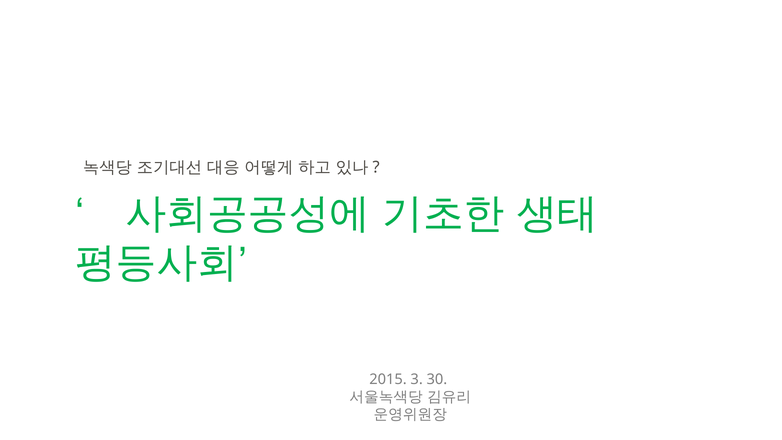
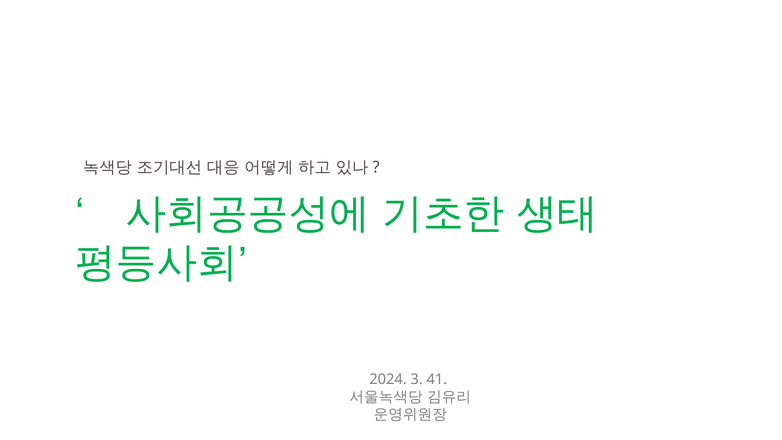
2015: 2015 -> 2024 (388, 379)
30: 30 -> 41 (437, 379)
